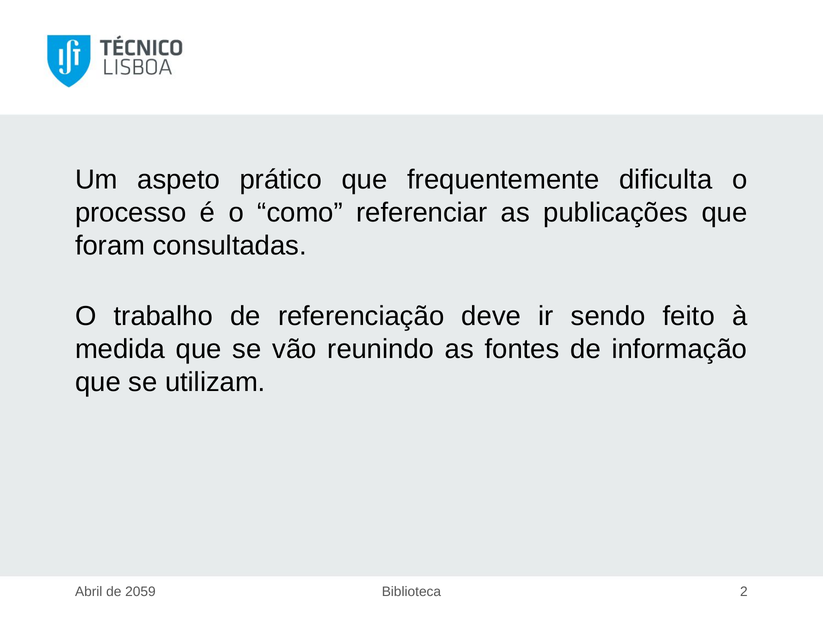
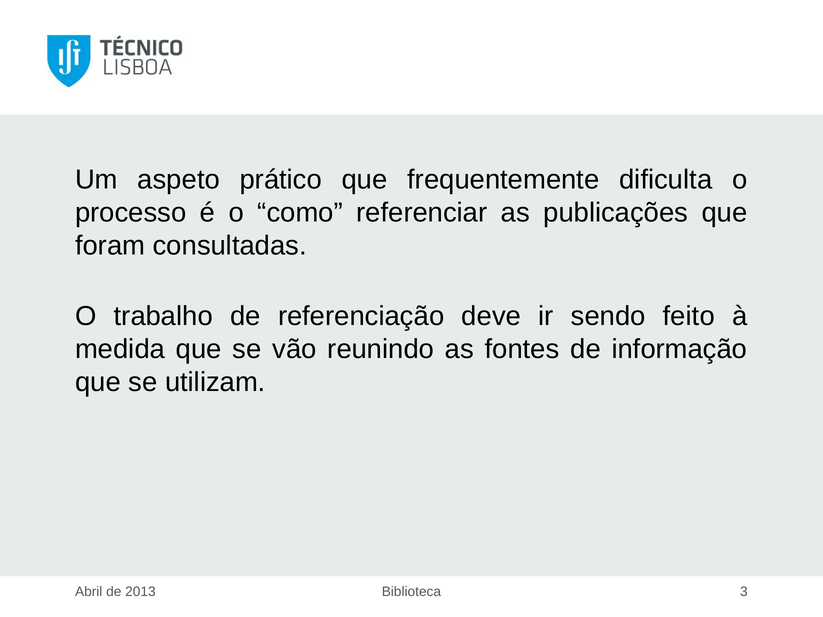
2059: 2059 -> 2013 (140, 592)
2: 2 -> 3 (744, 592)
